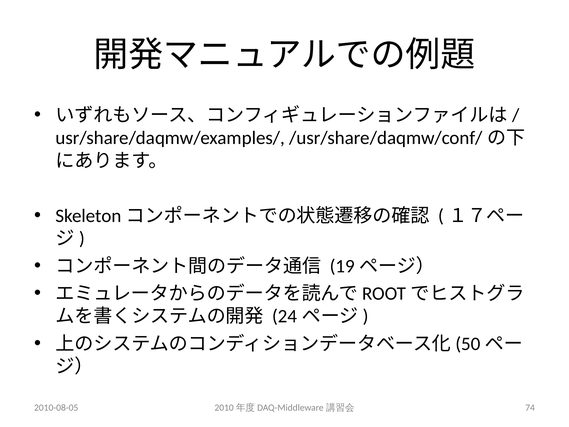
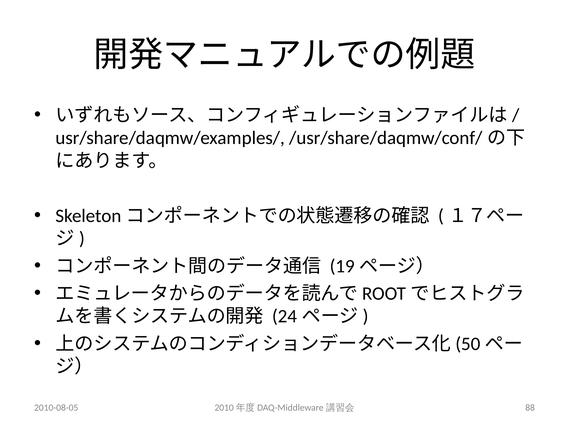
74: 74 -> 88 (530, 407)
